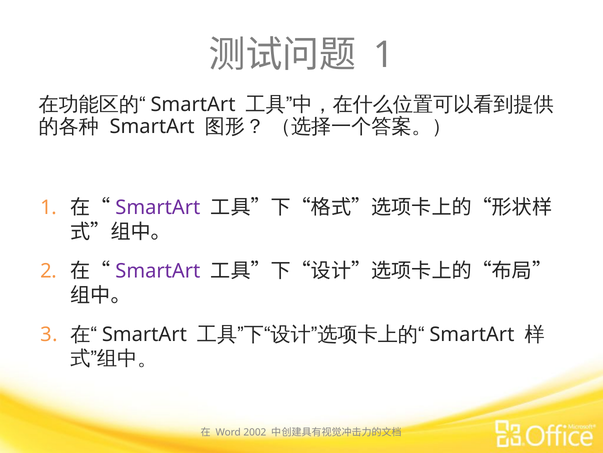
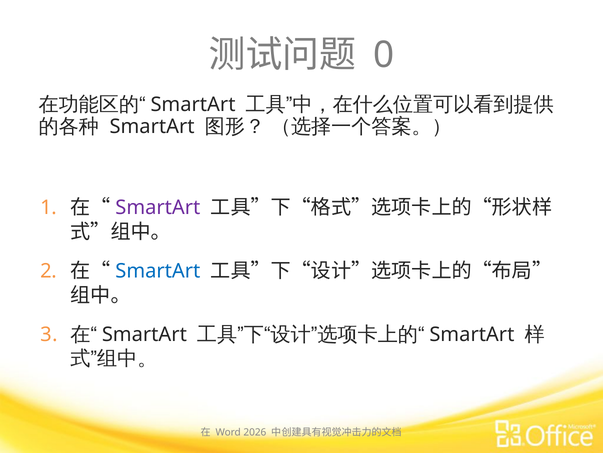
1: 1 -> 0 (384, 55)
SmartArt colour: purple -> blue (158, 271)
2002: 2002 -> 2026 (255, 432)
